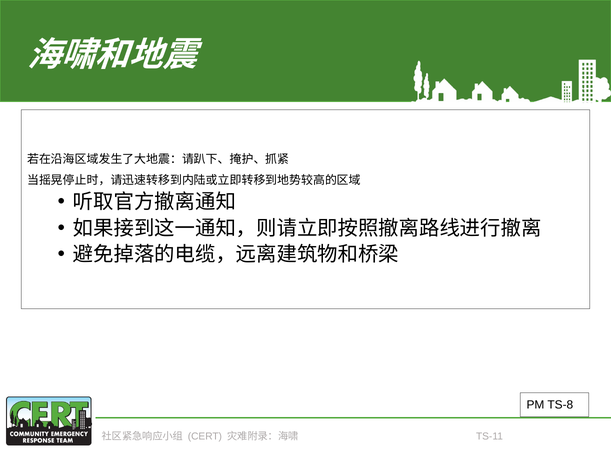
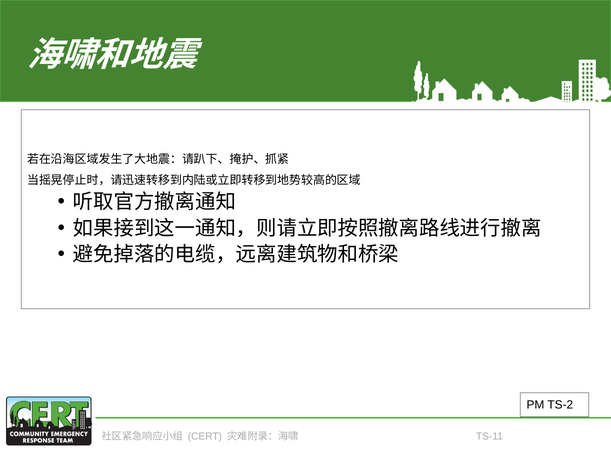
TS-8: TS-8 -> TS-2 (560, 405)
